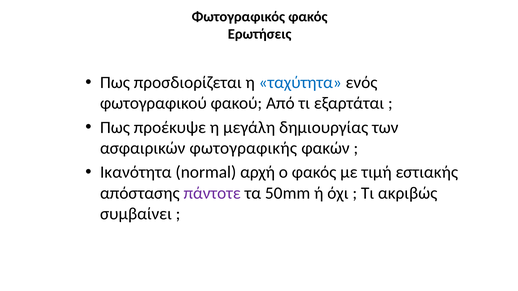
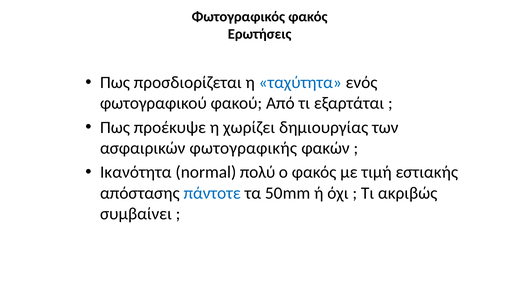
μεγάλη: μεγάλη -> χωρίζει (249, 128)
αρχή: αρχή -> πολύ (258, 173)
πάντοτε colour: purple -> blue (212, 193)
